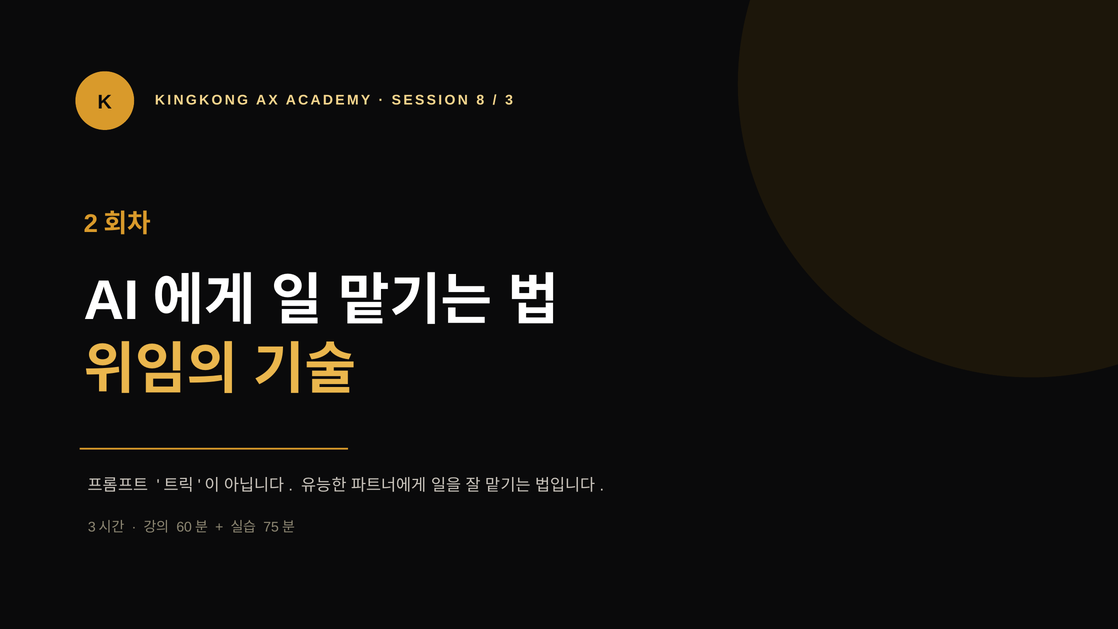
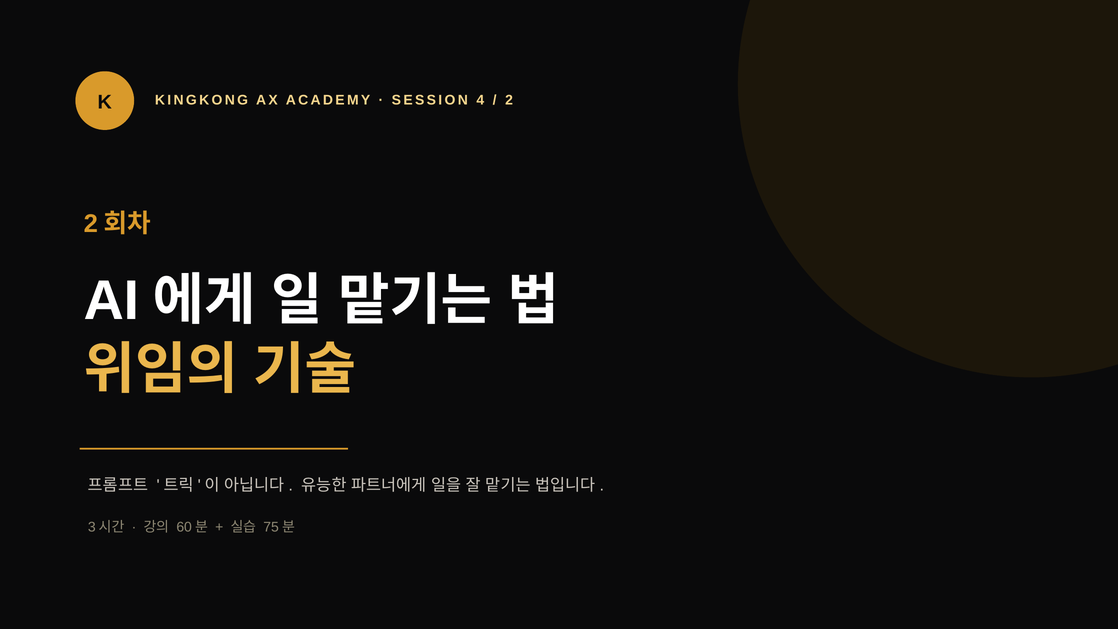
8: 8 -> 4 (480, 100)
3: 3 -> 2 (509, 100)
